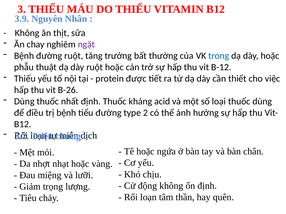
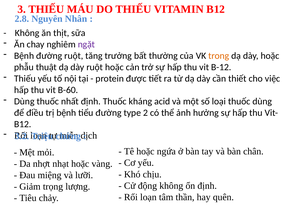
3.9: 3.9 -> 2.8 (22, 19)
trong colour: blue -> orange (219, 56)
B-26: B-26 -> B-60 (68, 90)
